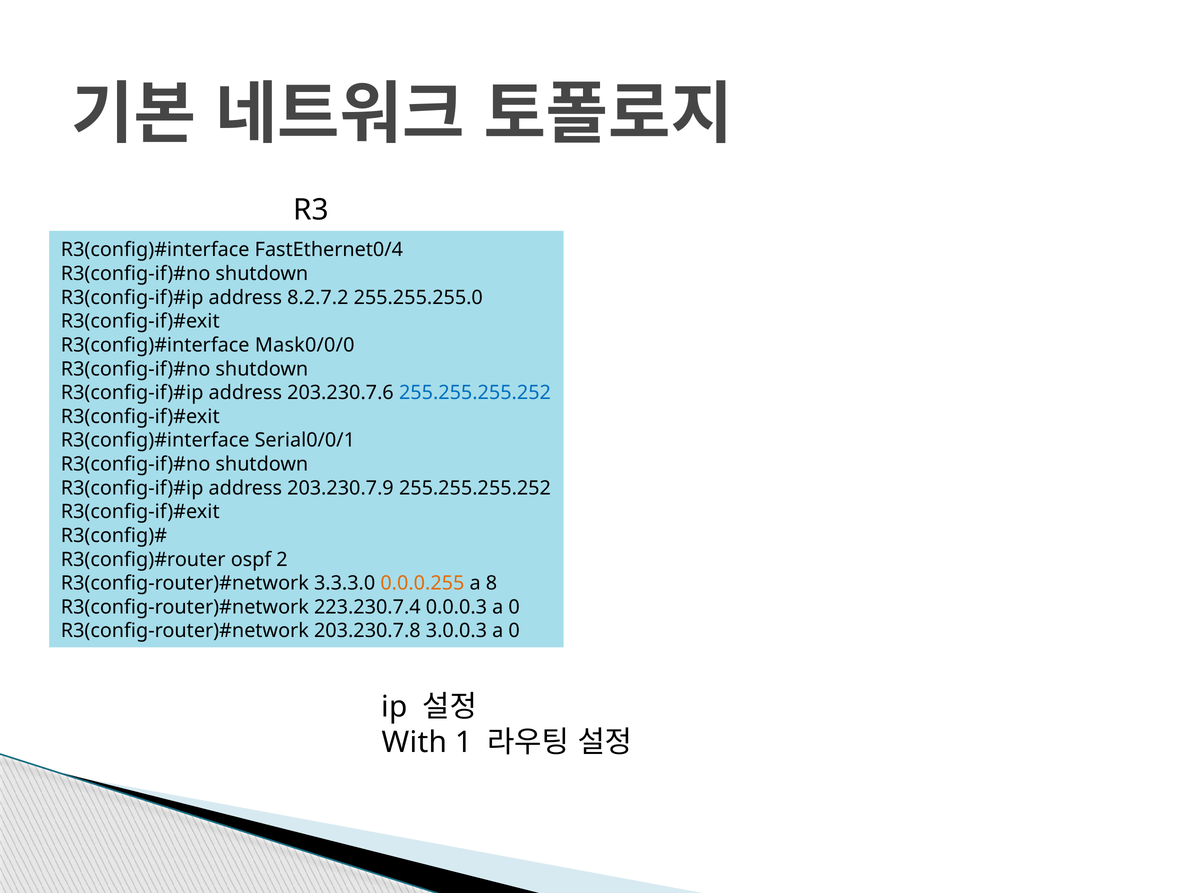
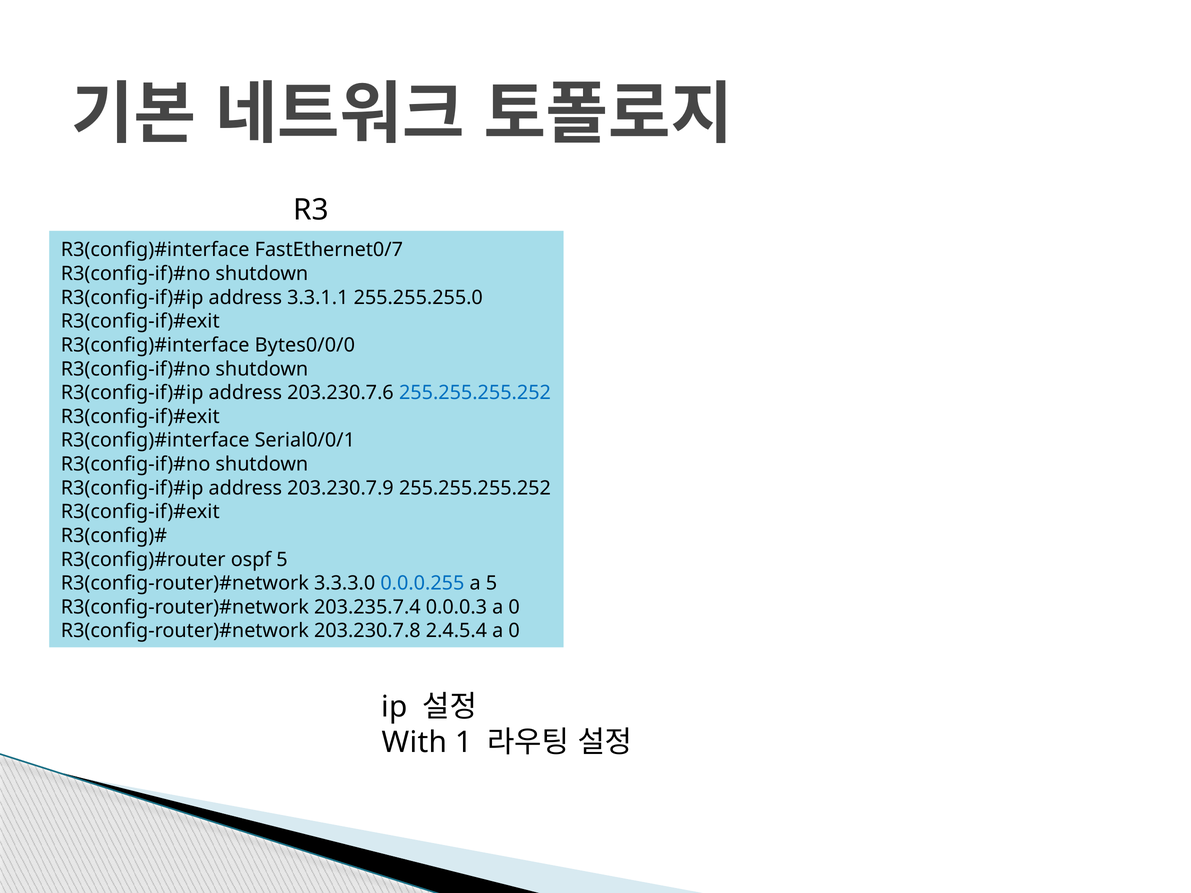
FastEthernet0/4: FastEthernet0/4 -> FastEthernet0/7 (329, 250)
8.2.7.2: 8.2.7.2 -> 3.3.1.1 (318, 298)
Mask0/0/0: Mask0/0/0 -> Bytes0/0/0 (305, 345)
ospf 2: 2 -> 5 (282, 560)
0.0.0.255 colour: orange -> blue (422, 583)
a 8: 8 -> 5 (491, 583)
223.230.7.4: 223.230.7.4 -> 203.235.7.4 (367, 607)
3.0.0.3: 3.0.0.3 -> 2.4.5.4 (456, 631)
